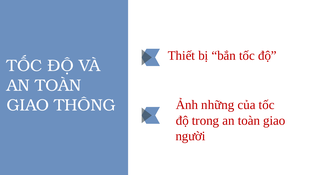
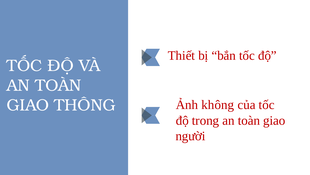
những: những -> không (218, 105)
